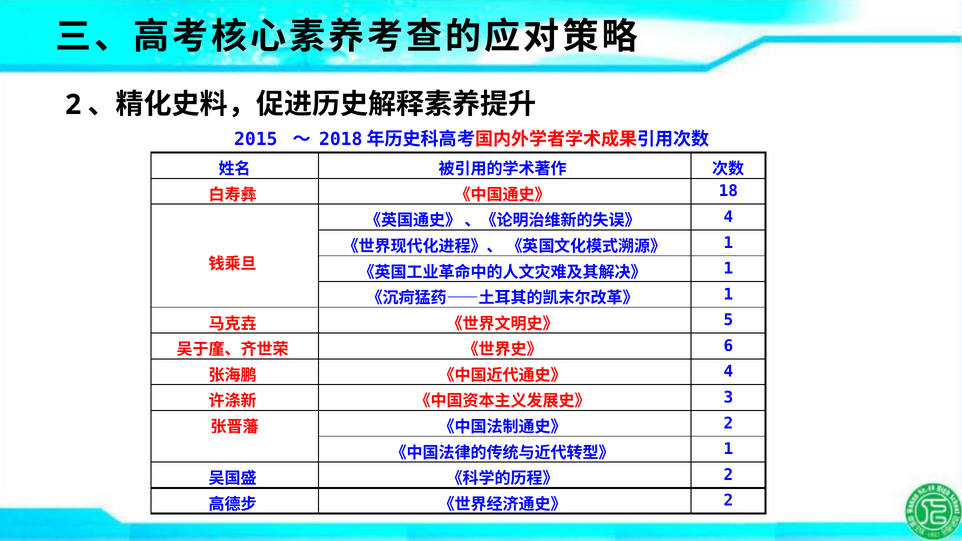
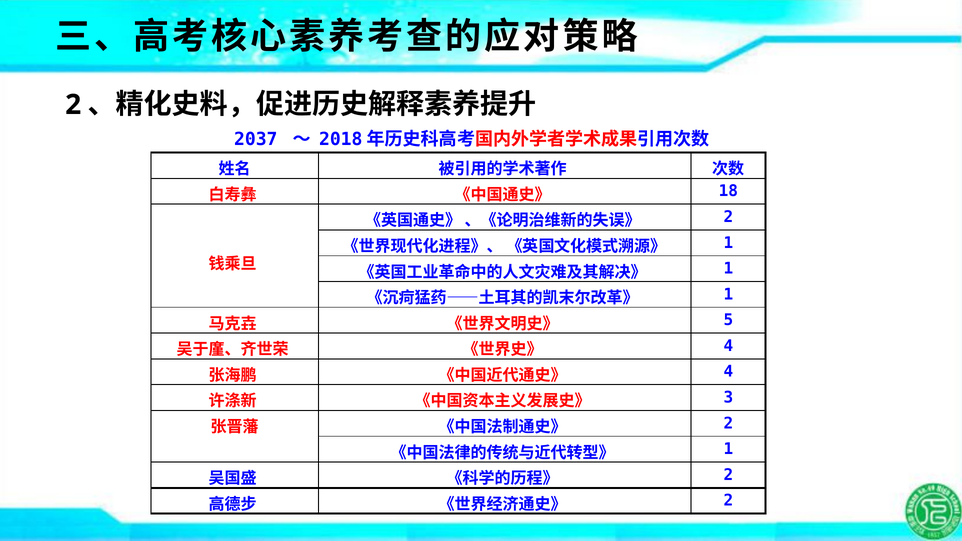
2015: 2015 -> 2037 (256, 139)
4: 4 -> 2 (728, 217)
6: 6 -> 4 (728, 346)
